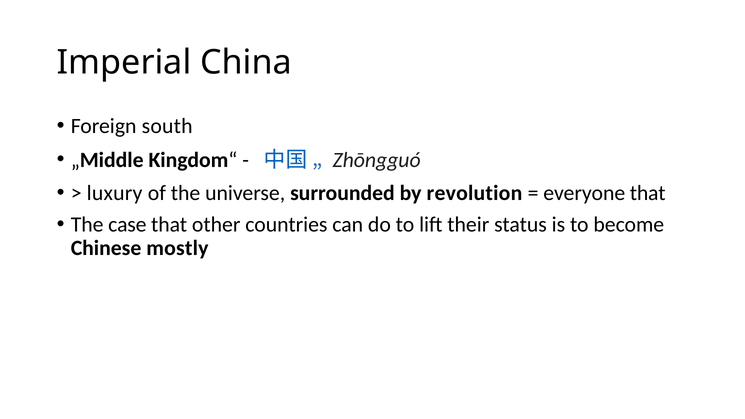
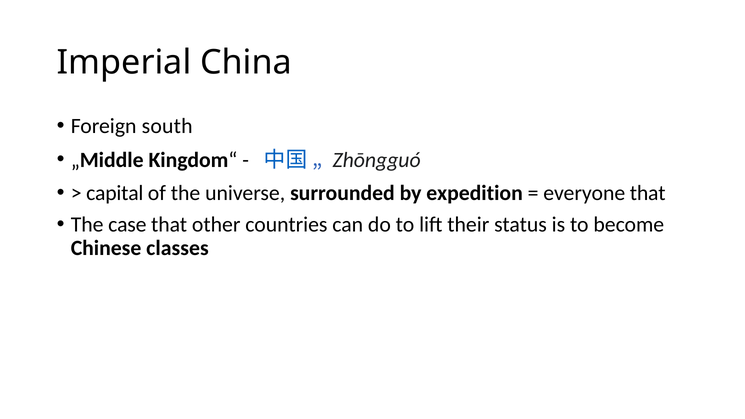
luxury: luxury -> capital (115, 193)
revolution: revolution -> expedition (475, 193)
mostly: mostly -> classes (177, 248)
